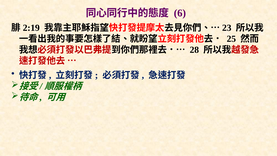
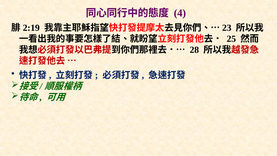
6: 6 -> 4 (180, 13)
